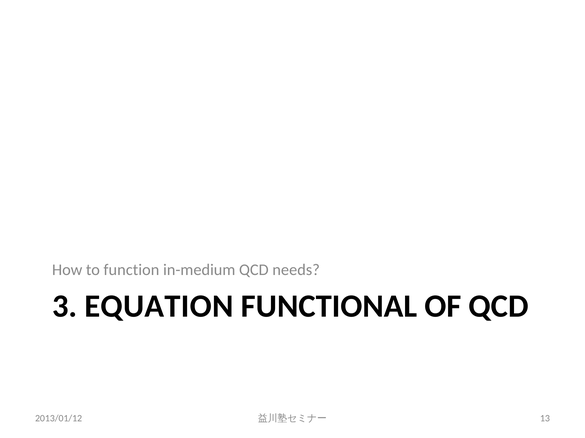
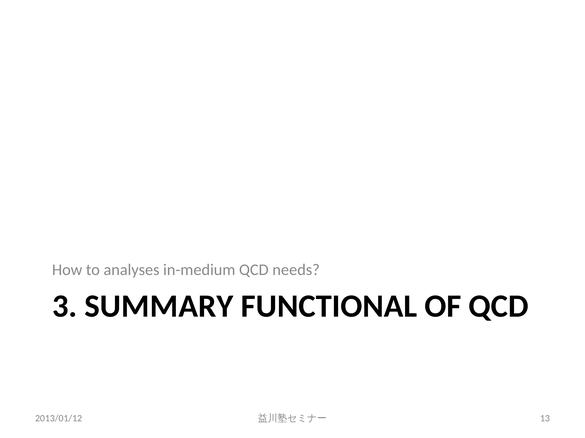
function: function -> analyses (131, 270)
EQUATION: EQUATION -> SUMMARY (159, 307)
